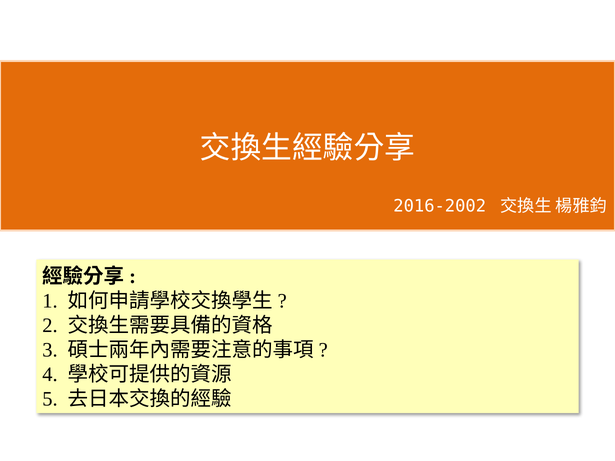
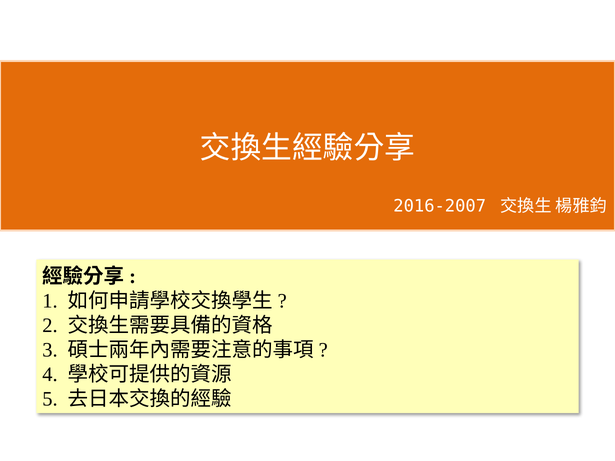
2016-2002: 2016-2002 -> 2016-2007 (440, 206)
